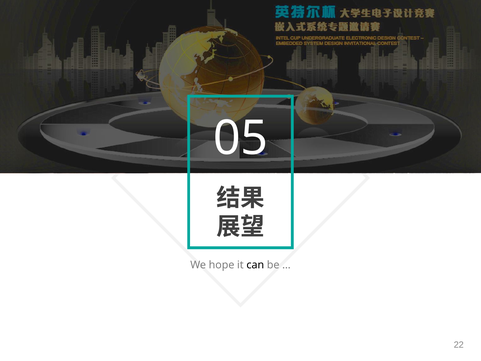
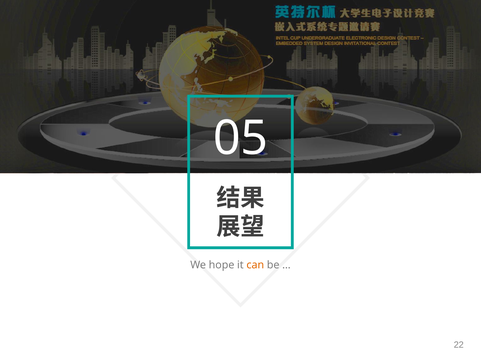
can colour: black -> orange (255, 265)
